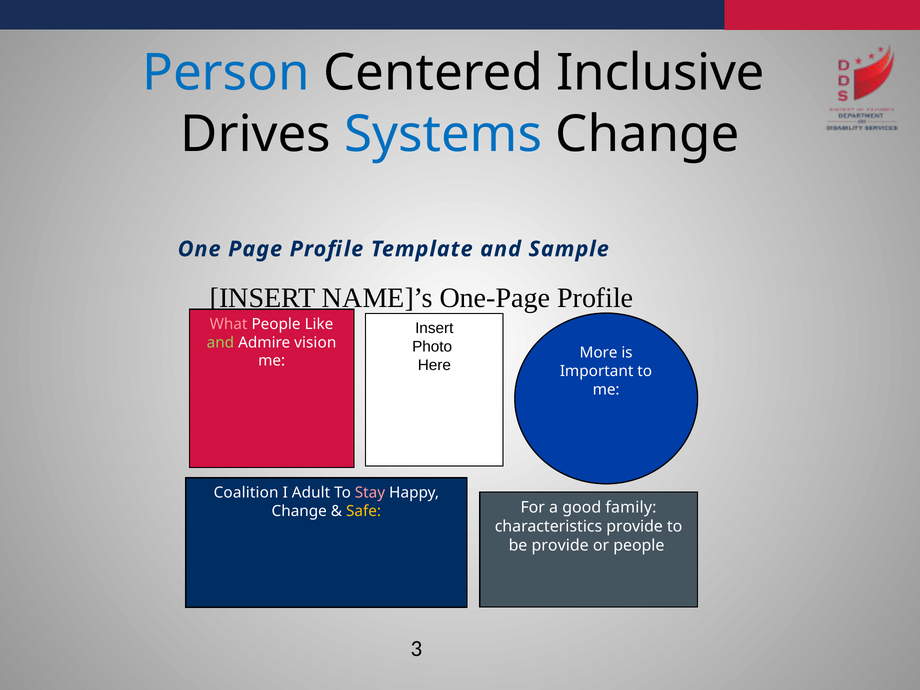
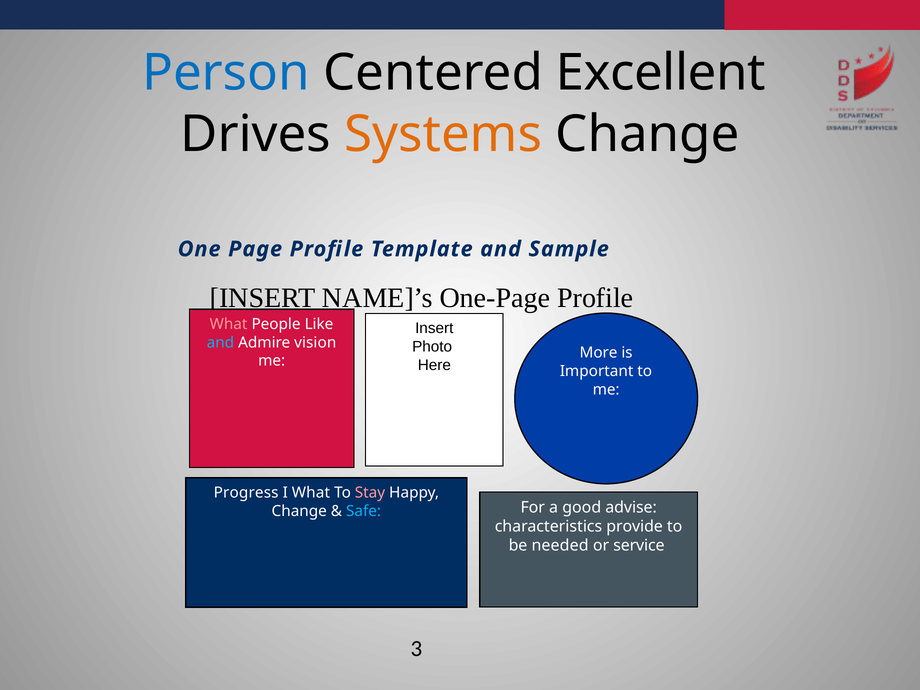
Inclusive: Inclusive -> Excellent (661, 73)
Systems colour: blue -> orange (443, 134)
and colour: light green -> light blue (220, 342)
Coalition: Coalition -> Progress (246, 493)
I Adult: Adult -> What (311, 493)
Safe colour: yellow -> light blue (364, 511)
family: family -> advise (631, 507)
be provide: provide -> needed (560, 546)
or people: people -> service (639, 546)
